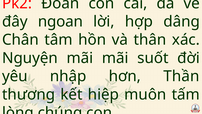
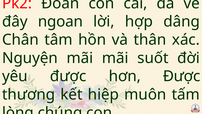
yêu nhập: nhập -> được (68, 76)
hơn Thần: Thần -> Được (182, 76)
